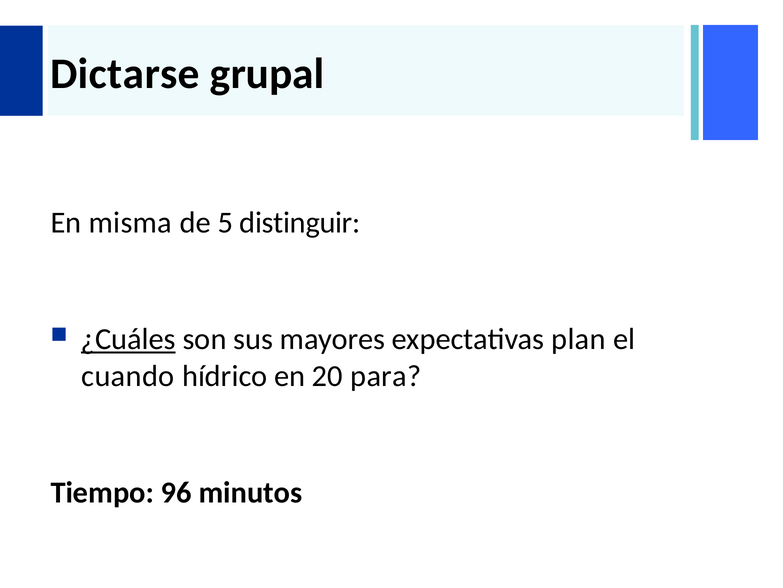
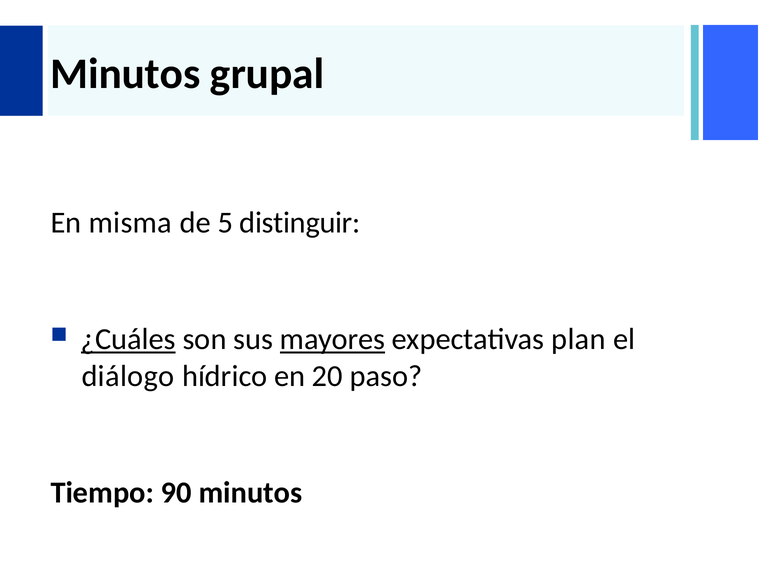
Dictarse: Dictarse -> Minutos (125, 74)
mayores underline: none -> present (332, 339)
cuando: cuando -> diálogo (128, 375)
para: para -> paso (386, 375)
96: 96 -> 90 (176, 492)
